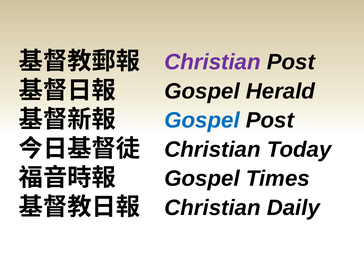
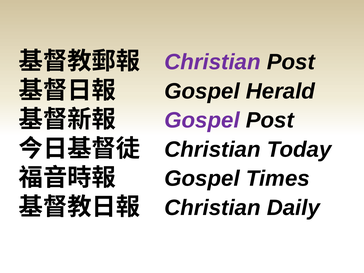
Gospel colour: blue -> purple (202, 120)
